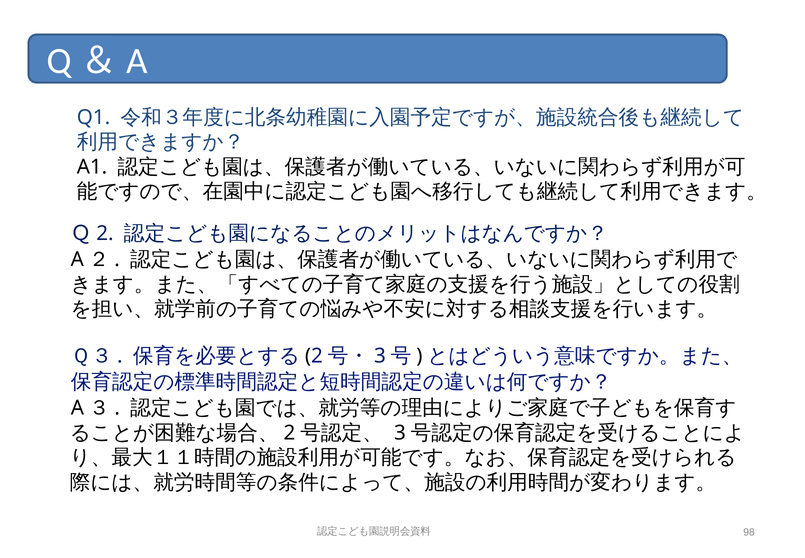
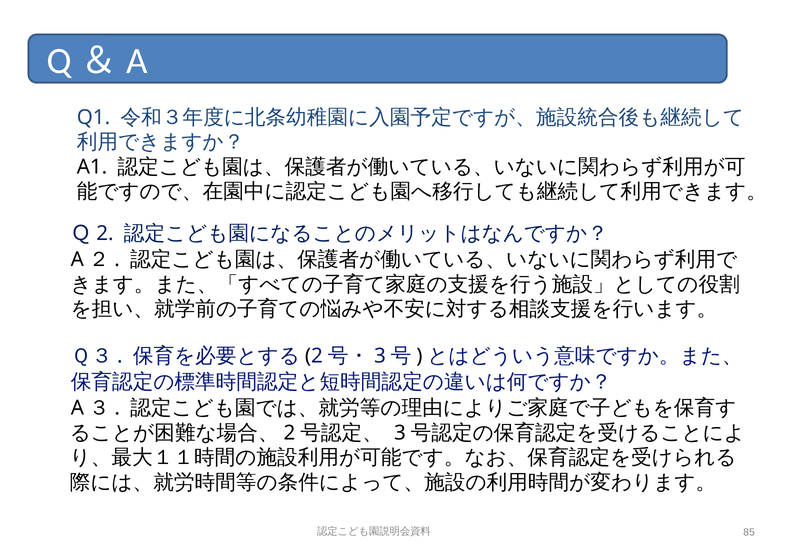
98: 98 -> 85 (749, 532)
